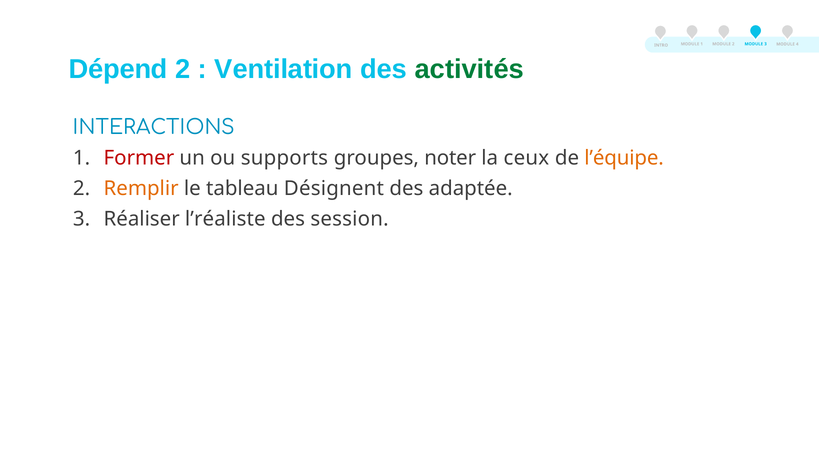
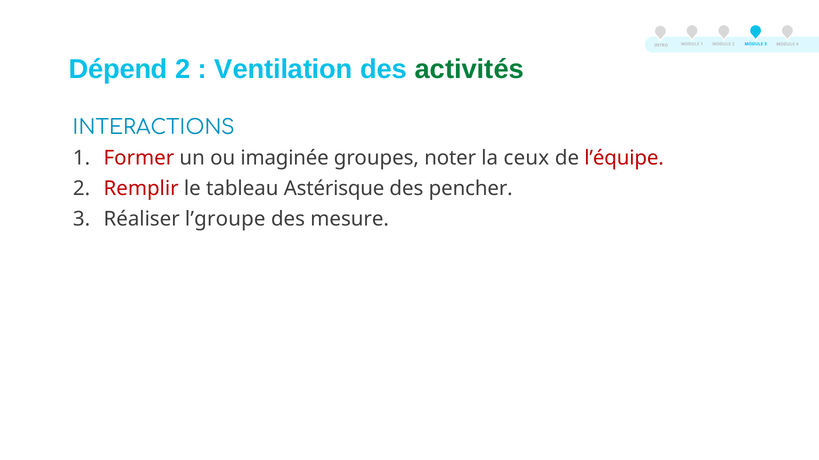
supports: supports -> imaginée (285, 158)
l’équipe colour: orange -> red (624, 158)
Remplir colour: orange -> red (141, 189)
Désignent: Désignent -> Astérisque (334, 189)
adaptée: adaptée -> pencher (471, 189)
l’réaliste: l’réaliste -> l’groupe (225, 220)
session: session -> mesure (350, 220)
